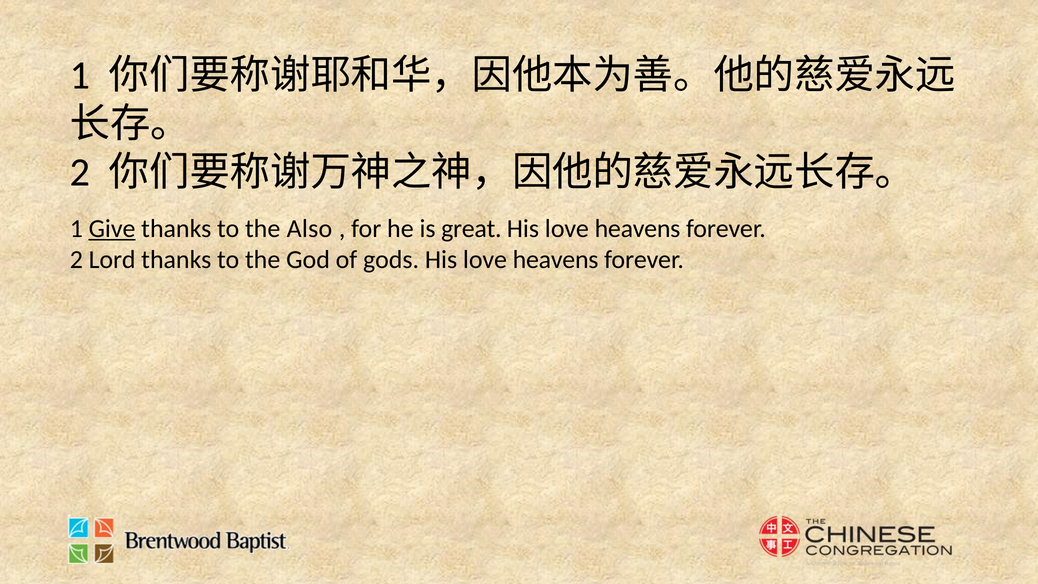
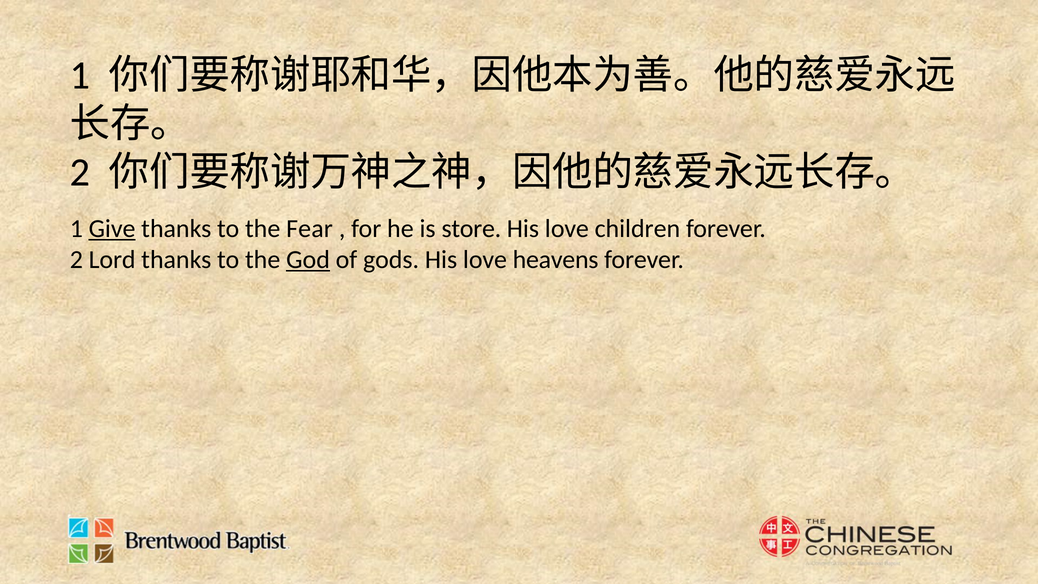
Also: Also -> Fear (310, 229)
great: great -> store (471, 229)
heavens: heavens -> children (637, 229)
God underline: none -> present (308, 260)
